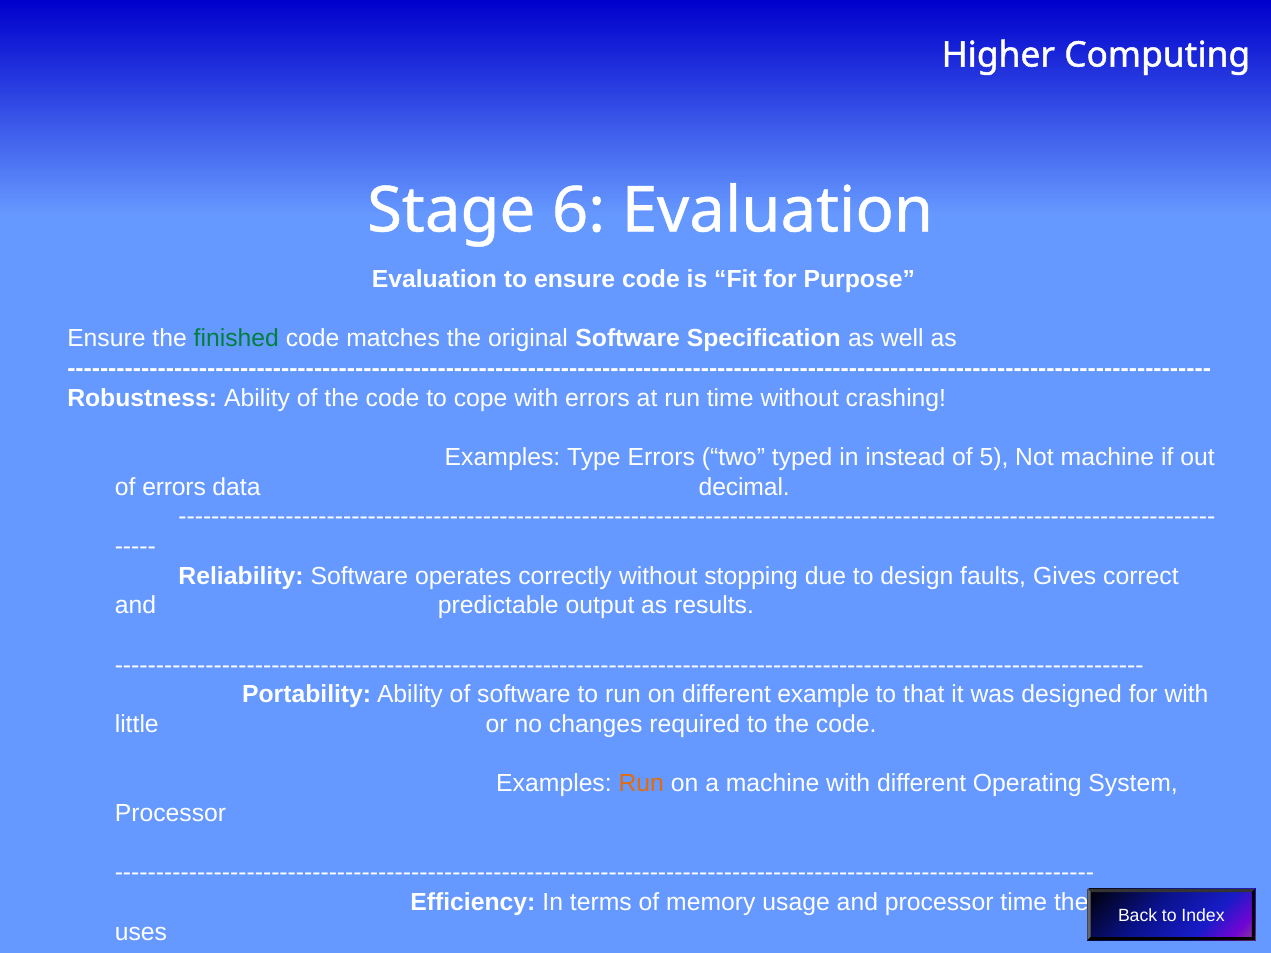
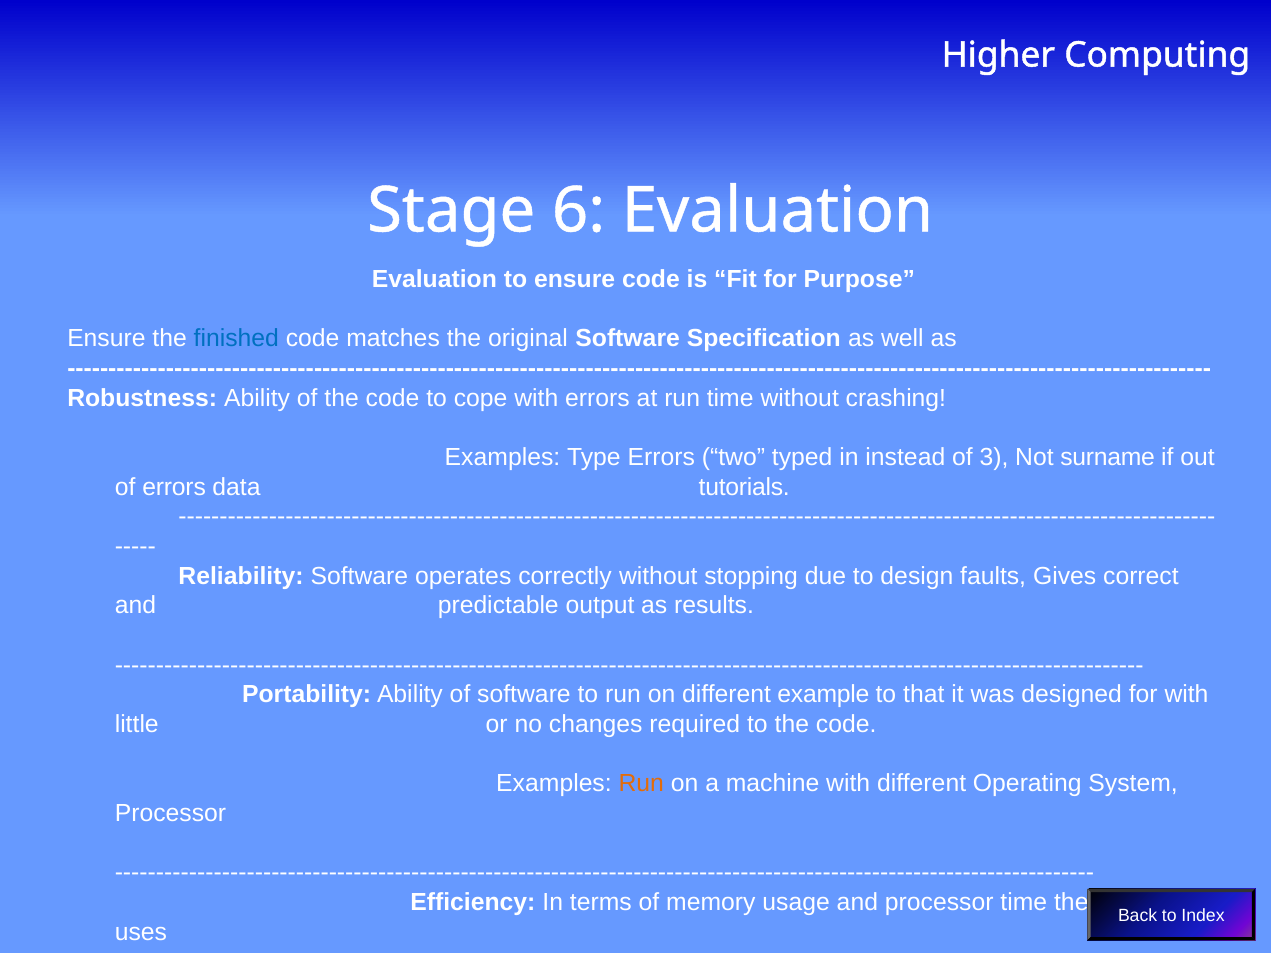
finished colour: green -> blue (236, 339)
5: 5 -> 3 (994, 458)
Not machine: machine -> surname (1108, 458)
decimal: decimal -> tutorials (744, 487)
